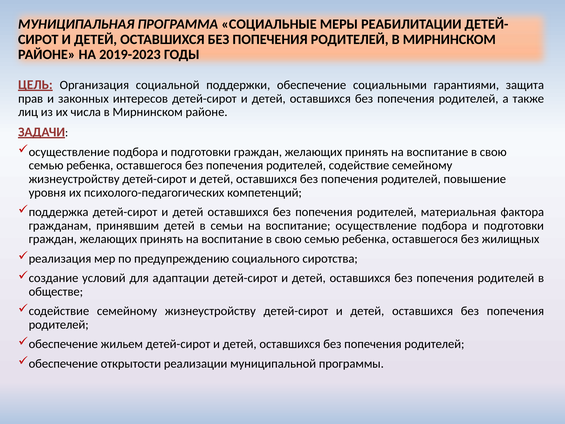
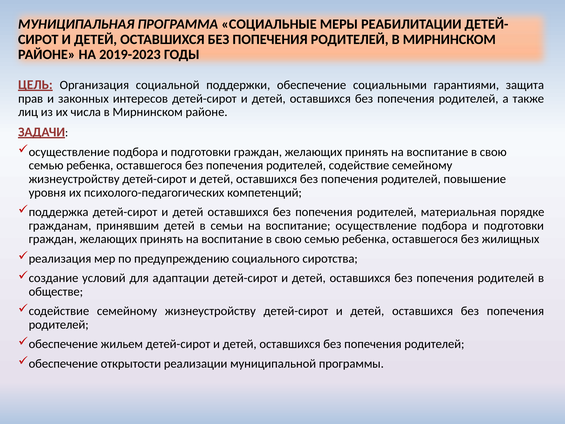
фактора: фактора -> порядке (522, 212)
